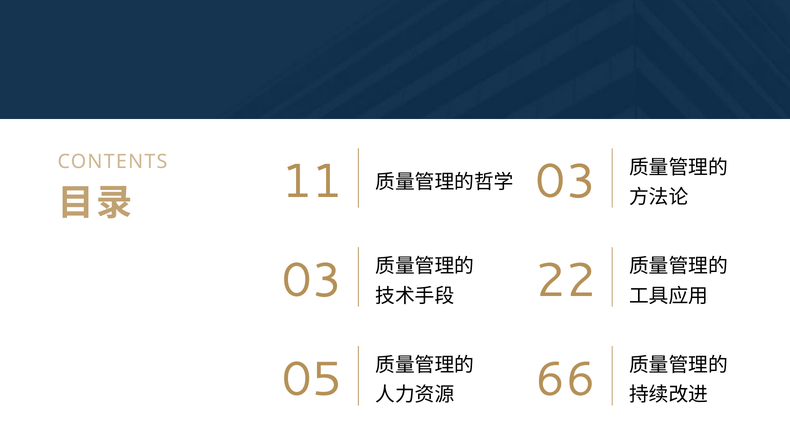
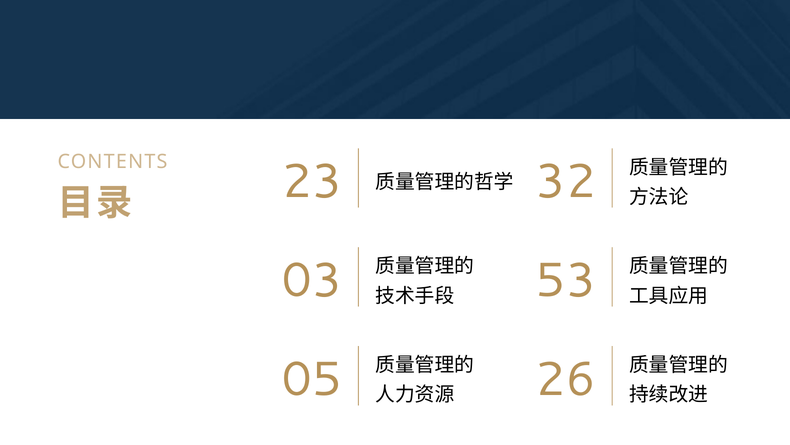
11: 11 -> 23 (312, 181)
03: 03 -> 32 (566, 181)
22: 22 -> 53 (566, 280)
66: 66 -> 26 (566, 379)
